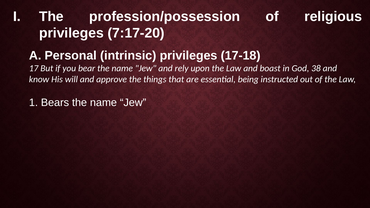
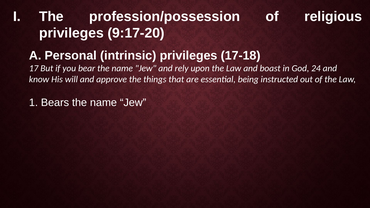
7:17-20: 7:17-20 -> 9:17-20 (136, 33)
38: 38 -> 24 (316, 68)
